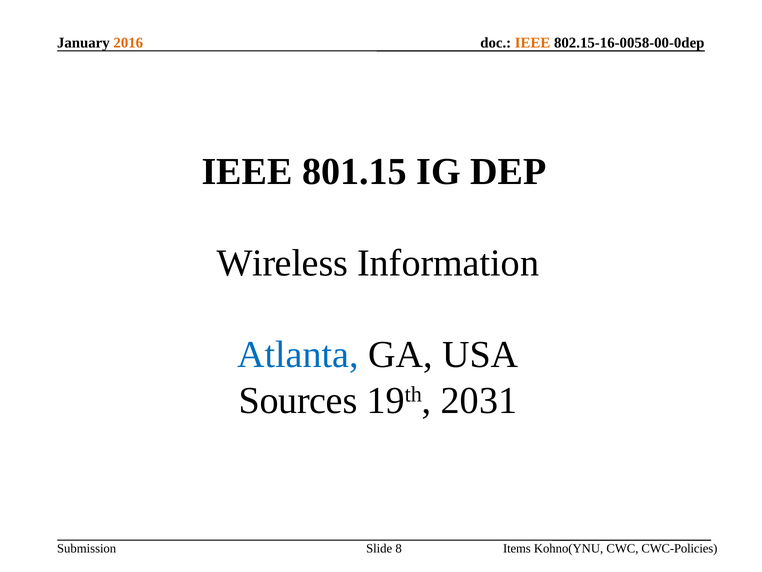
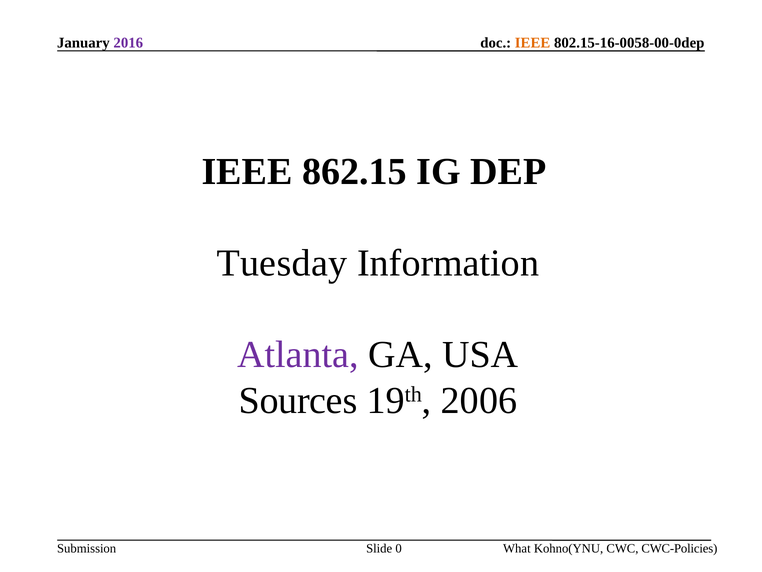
2016 colour: orange -> purple (128, 43)
801.15: 801.15 -> 862.15 (355, 171)
Wireless: Wireless -> Tuesday (282, 263)
Atlanta colour: blue -> purple (298, 354)
2031: 2031 -> 2006 (479, 400)
Items: Items -> What (517, 548)
8: 8 -> 0 (399, 548)
